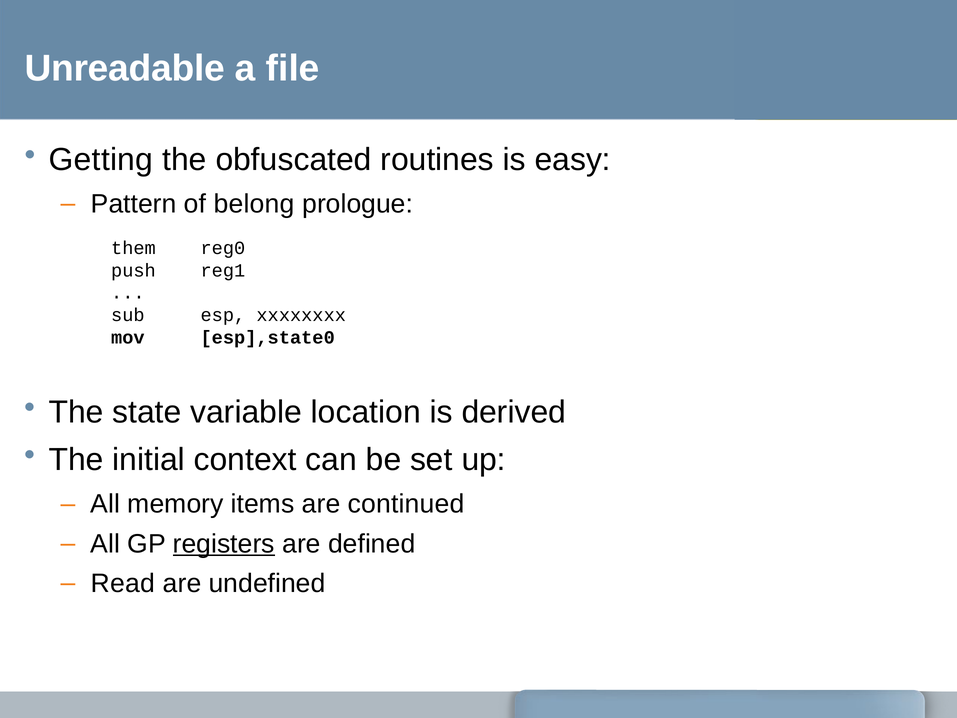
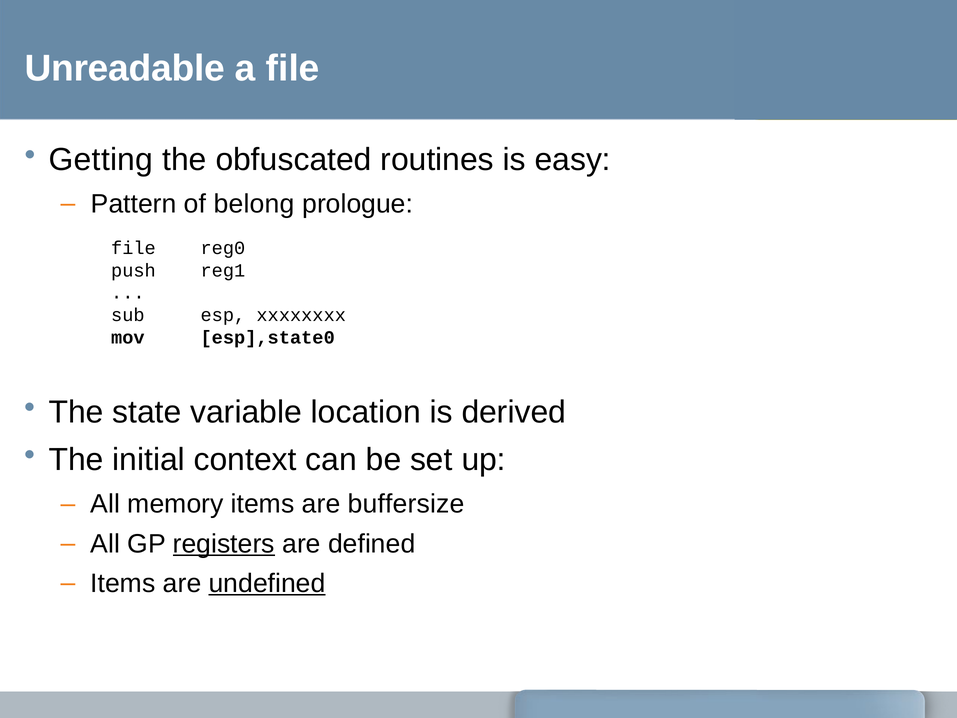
them: them -> file (133, 248)
continued: continued -> buffersize (406, 504)
Read: Read -> Items (123, 583)
undefined underline: none -> present (267, 583)
